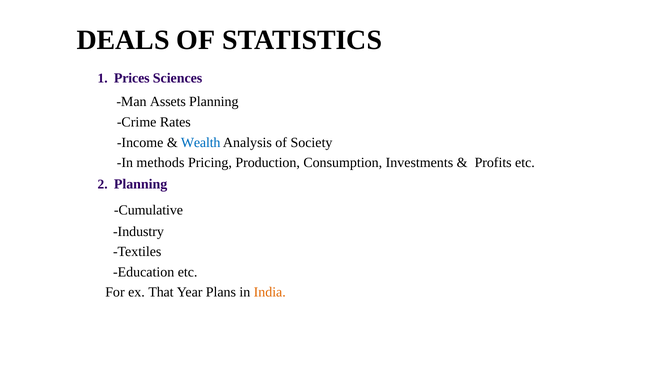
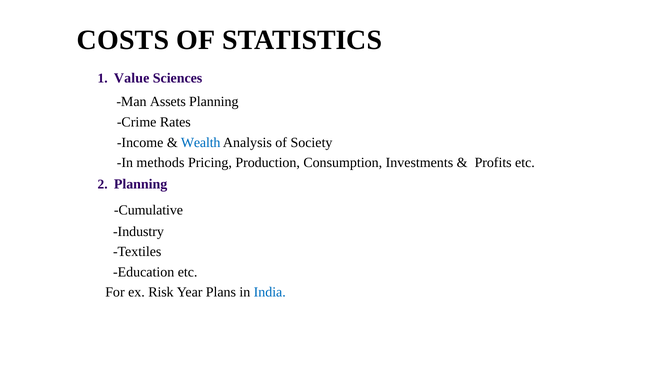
DEALS: DEALS -> COSTS (123, 40)
Prices: Prices -> Value (132, 78)
That: That -> Risk (161, 292)
India colour: orange -> blue (270, 292)
